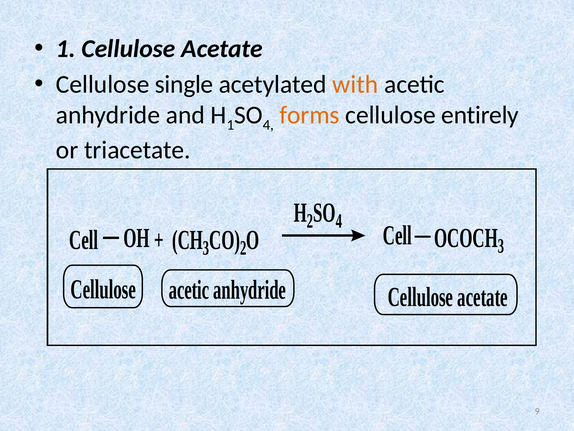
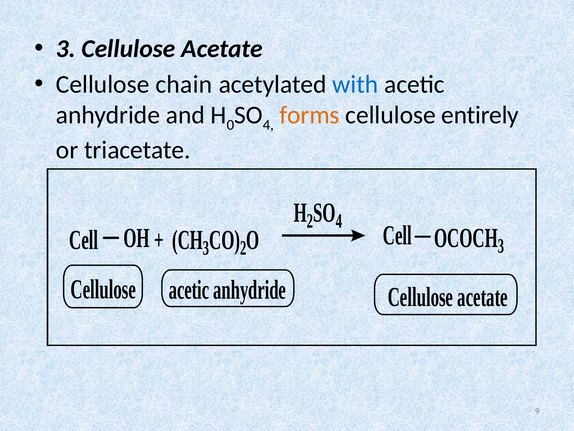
1: 1 -> 3 (66, 49)
single: single -> chain (184, 84)
with colour: orange -> blue (355, 84)
1: 1 -> 0 (230, 125)
